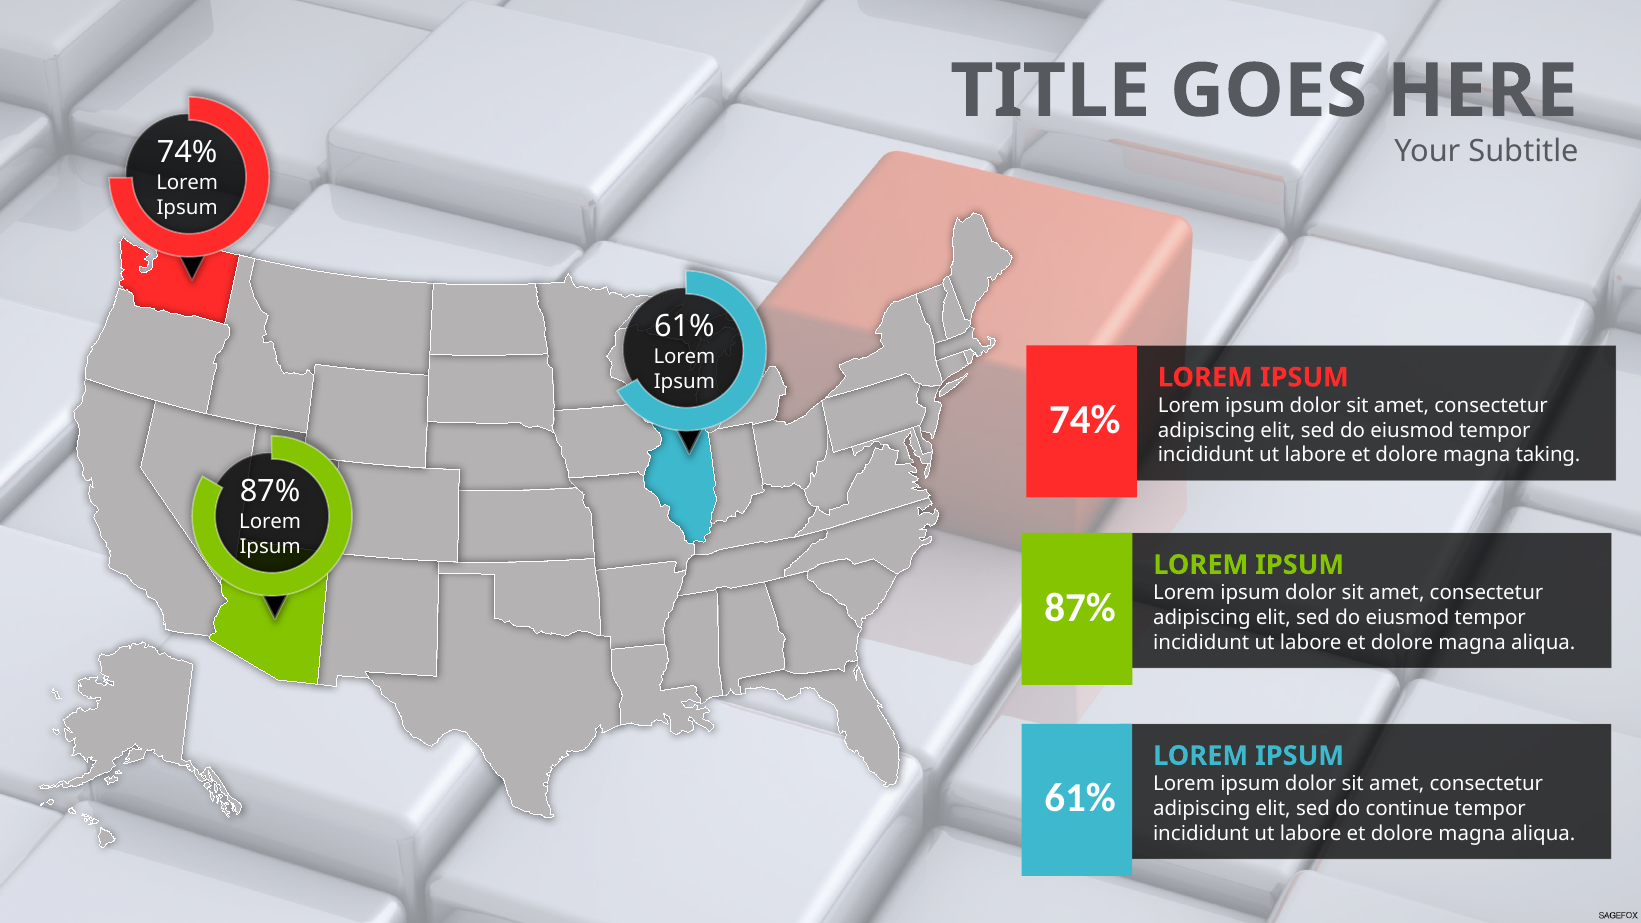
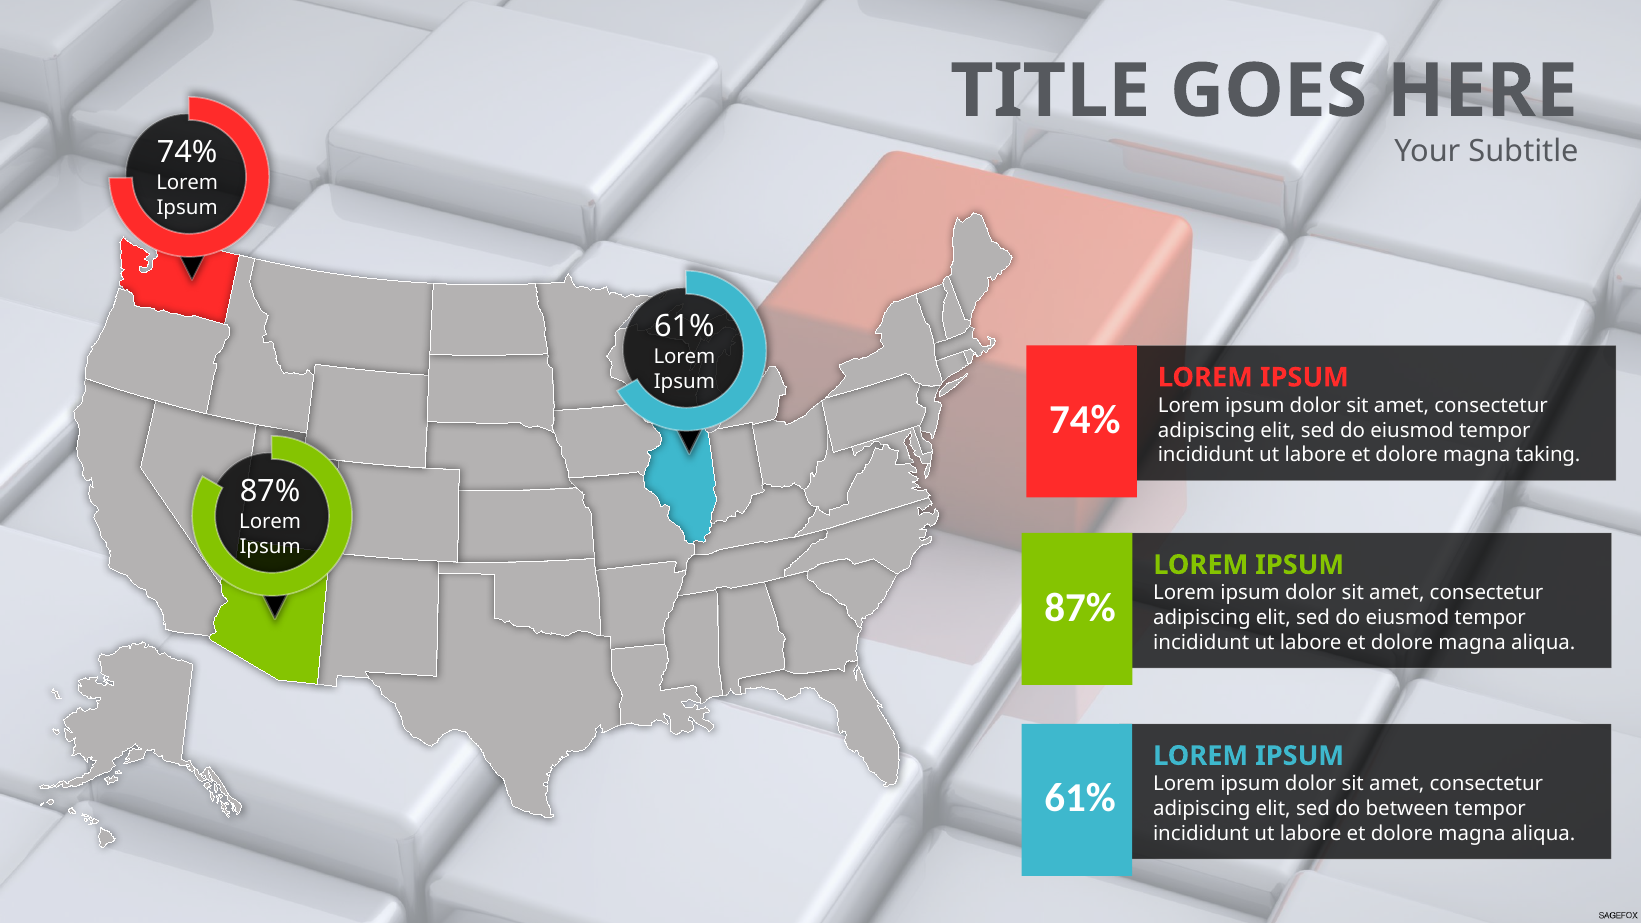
continue: continue -> between (1407, 809)
